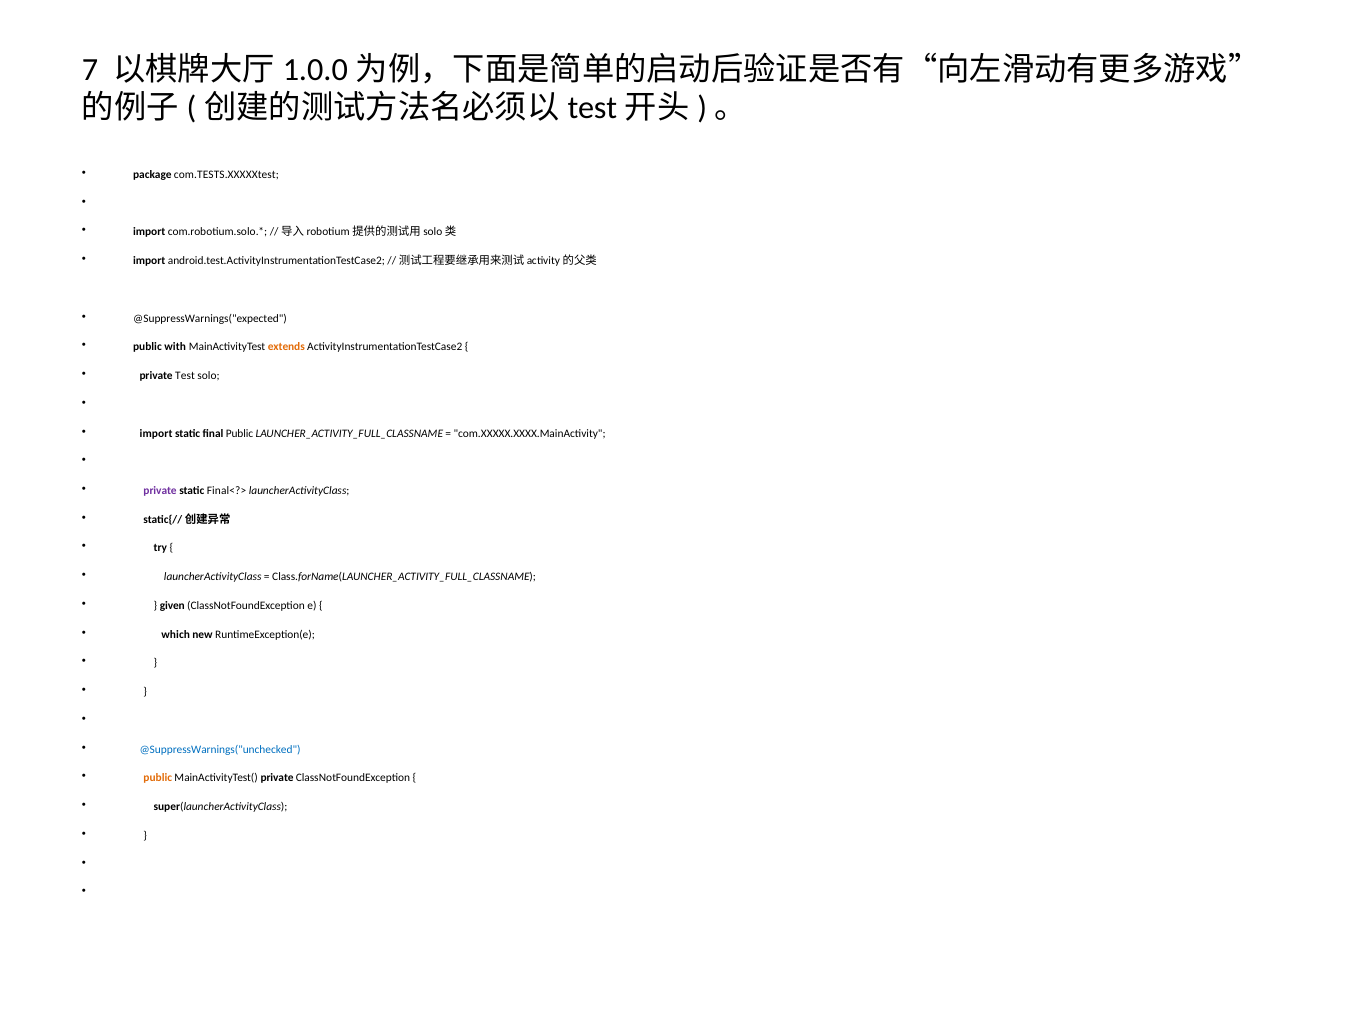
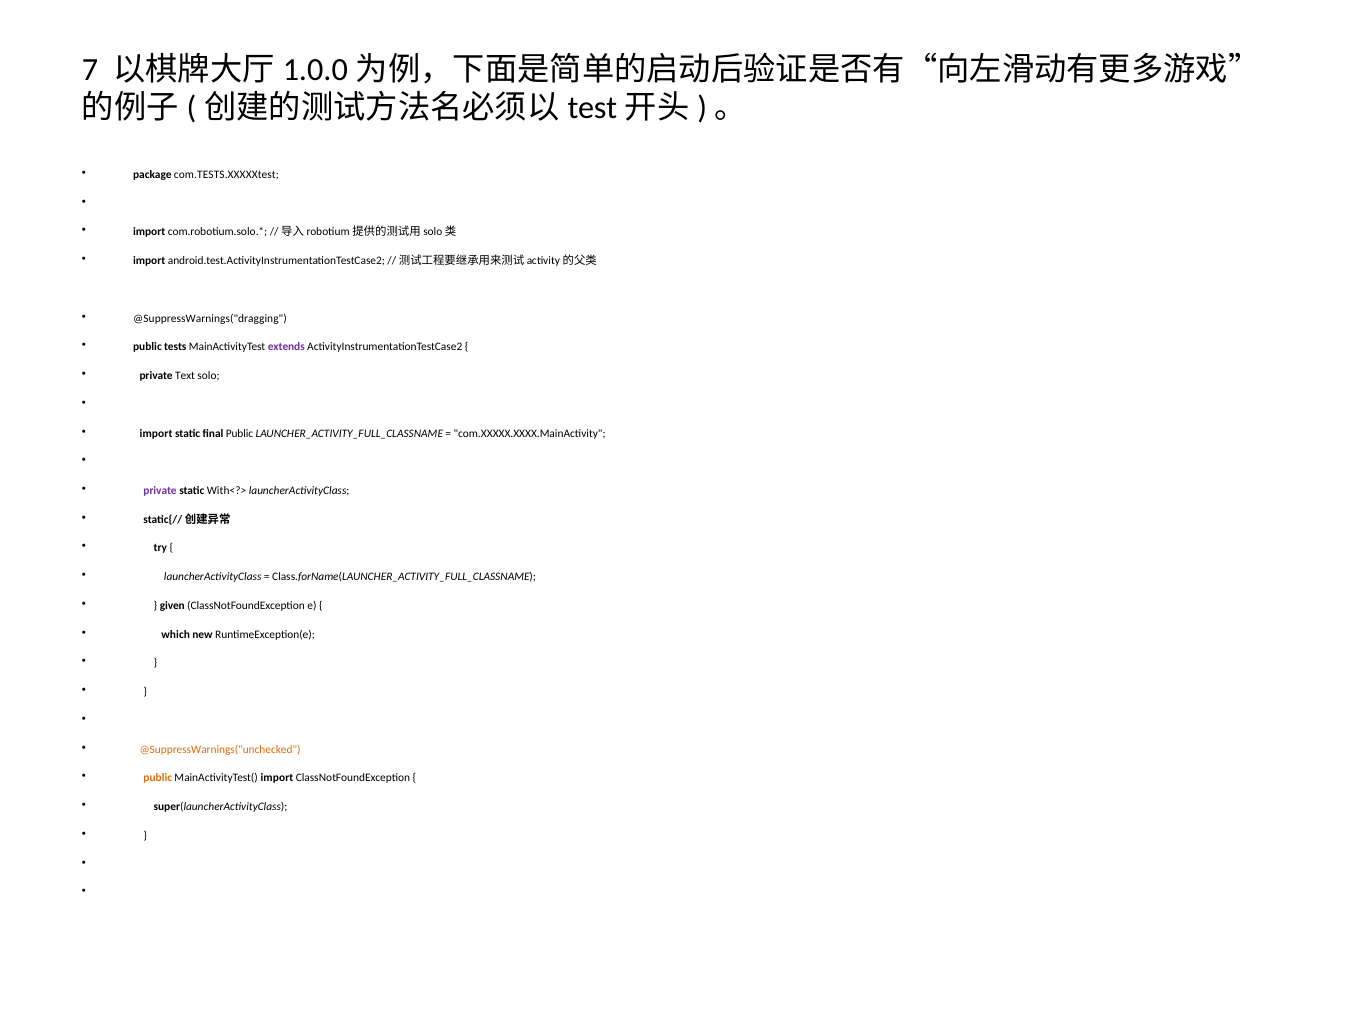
@SuppressWarnings("expected: @SuppressWarnings("expected -> @SuppressWarnings("dragging (210, 318)
with: with -> tests (175, 347)
extends colour: orange -> purple (286, 347)
Test: Test -> Text (185, 376)
Final<?>: Final<?> -> With<?> (227, 490)
@SuppressWarnings("unchecked colour: blue -> orange (220, 749)
MainActivityTest( private: private -> import (277, 778)
